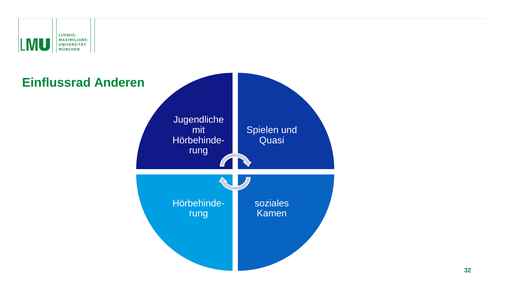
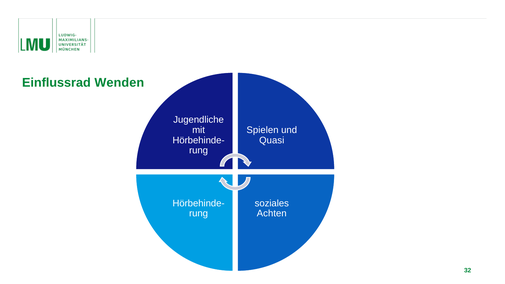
Anderen: Anderen -> Wenden (119, 83)
Kamen: Kamen -> Achten (272, 214)
